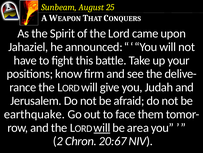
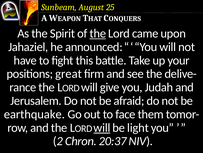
the underline: none -> present (98, 33)
know: know -> great (69, 74)
area: area -> light (138, 127)
20:67: 20:67 -> 20:37 (113, 140)
